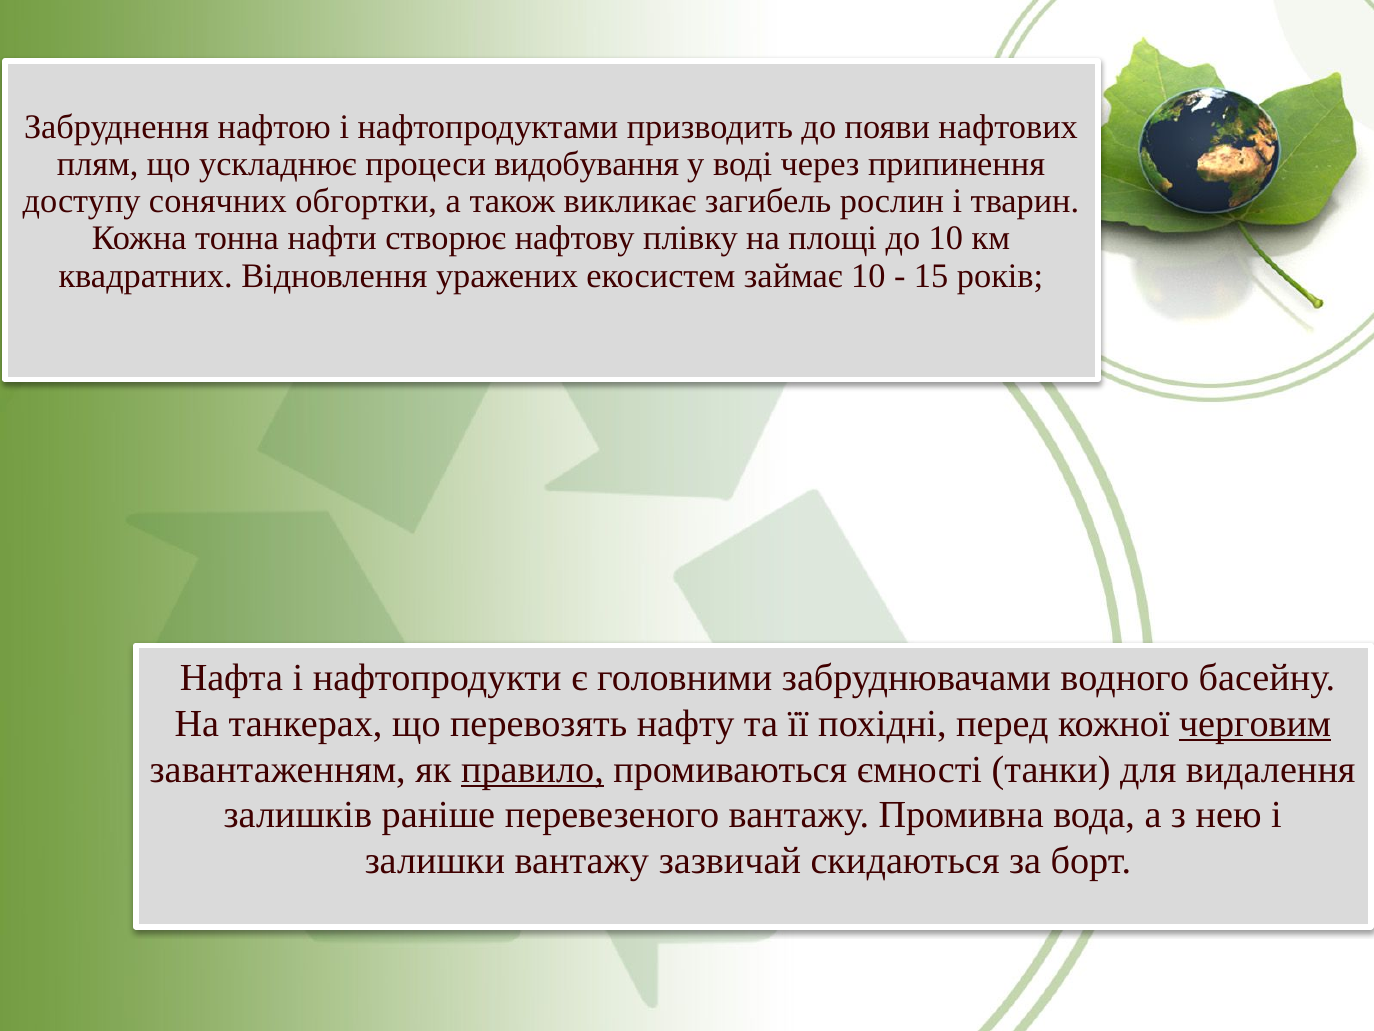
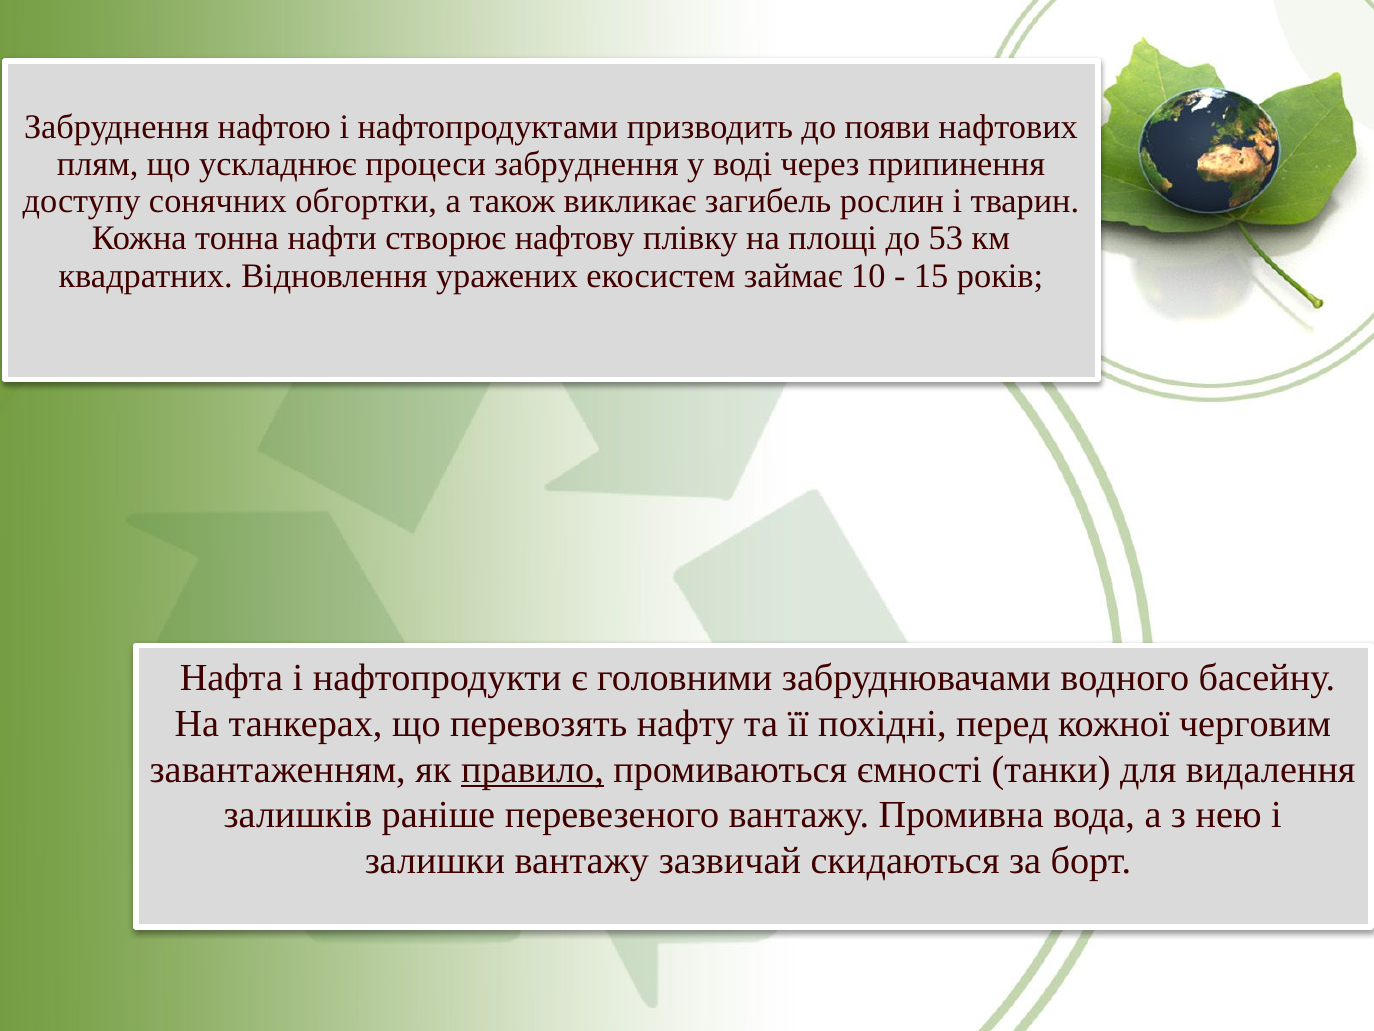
процеси видобування: видобування -> забруднення (587, 164)
до 10: 10 -> 53 (946, 238)
черговим underline: present -> none (1255, 723)
